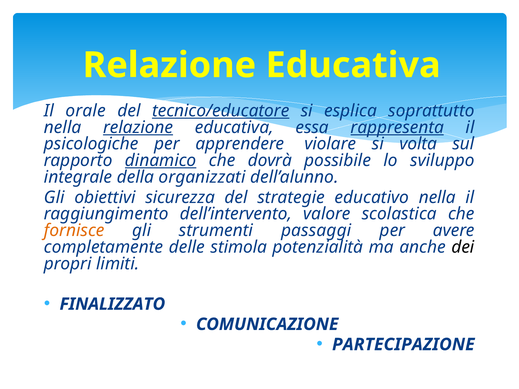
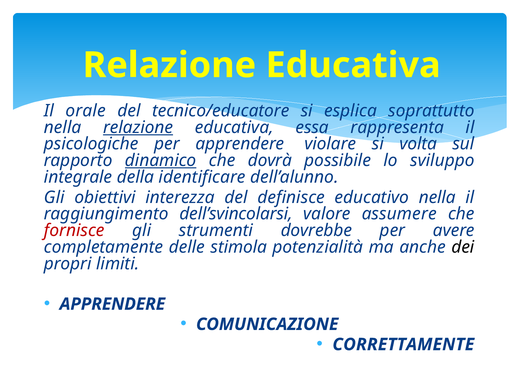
tecnico/educatore underline: present -> none (221, 111)
rappresenta underline: present -> none (397, 127)
organizzati: organizzati -> identificare (202, 177)
sicurezza: sicurezza -> interezza (180, 197)
strategie: strategie -> definisce (291, 197)
dell’intervento: dell’intervento -> dell’svincolarsi (236, 214)
scolastica: scolastica -> assumere (399, 214)
fornisce colour: orange -> red (74, 231)
passaggi: passaggi -> dovrebbe (316, 231)
FINALIZZATO: FINALIZZATO -> APPRENDERE (112, 304)
PARTECIPAZIONE: PARTECIPAZIONE -> CORRETTAMENTE (403, 345)
